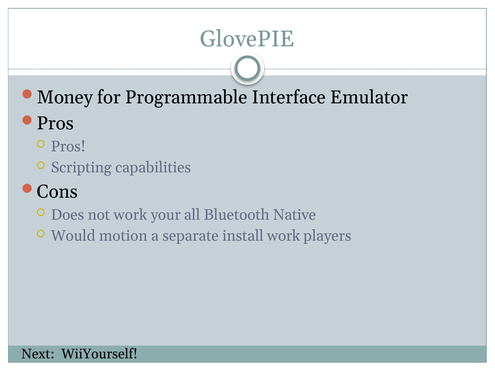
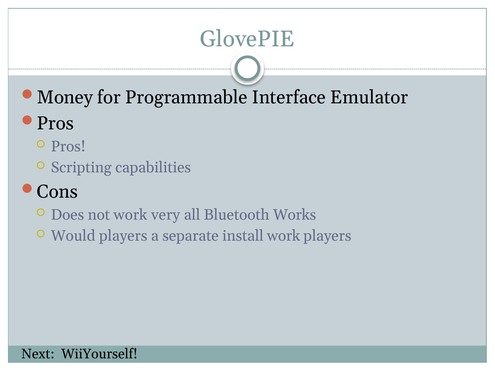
your: your -> very (166, 215)
Native: Native -> Works (295, 215)
Would motion: motion -> players (123, 236)
